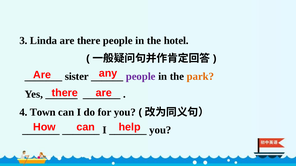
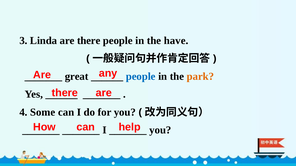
hotel: hotel -> have (176, 41)
sister: sister -> great (77, 77)
people colour: purple -> blue (141, 77)
Town: Town -> Some (43, 112)
